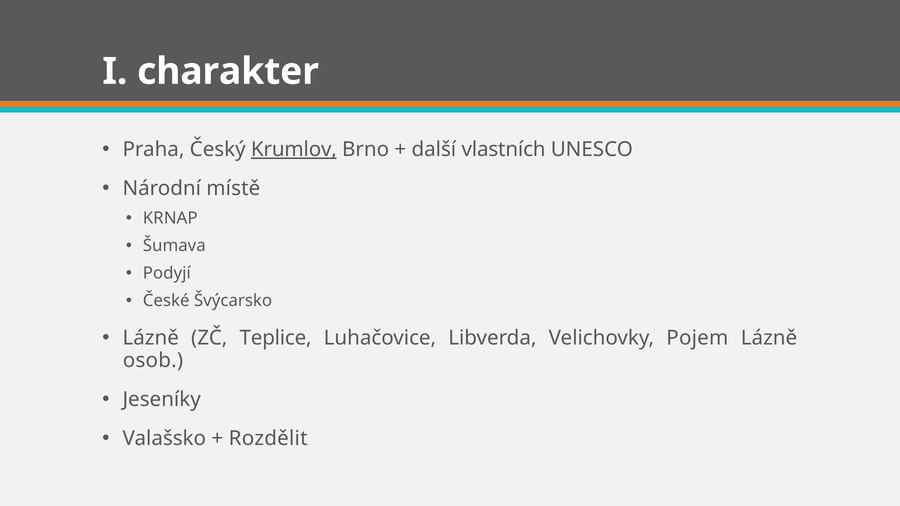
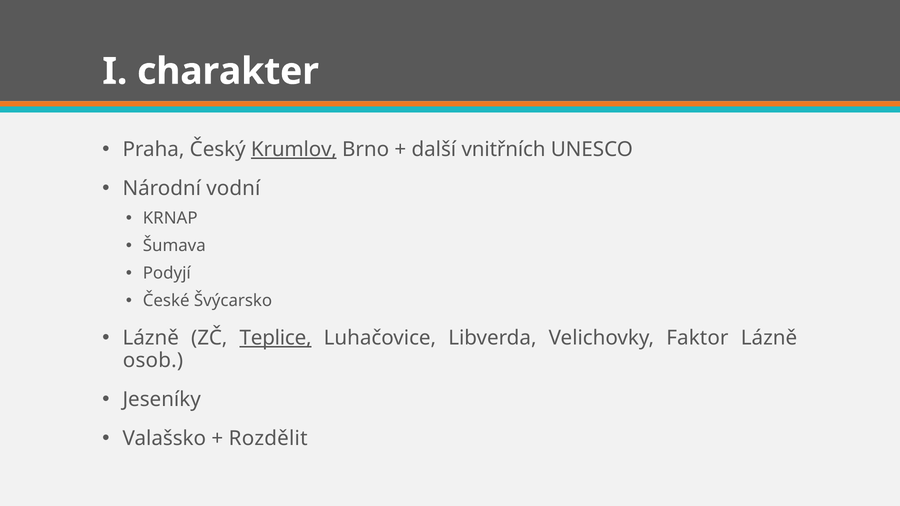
vlastních: vlastních -> vnitřních (504, 149)
místě: místě -> vodní (233, 189)
Teplice underline: none -> present (276, 338)
Pojem: Pojem -> Faktor (697, 338)
